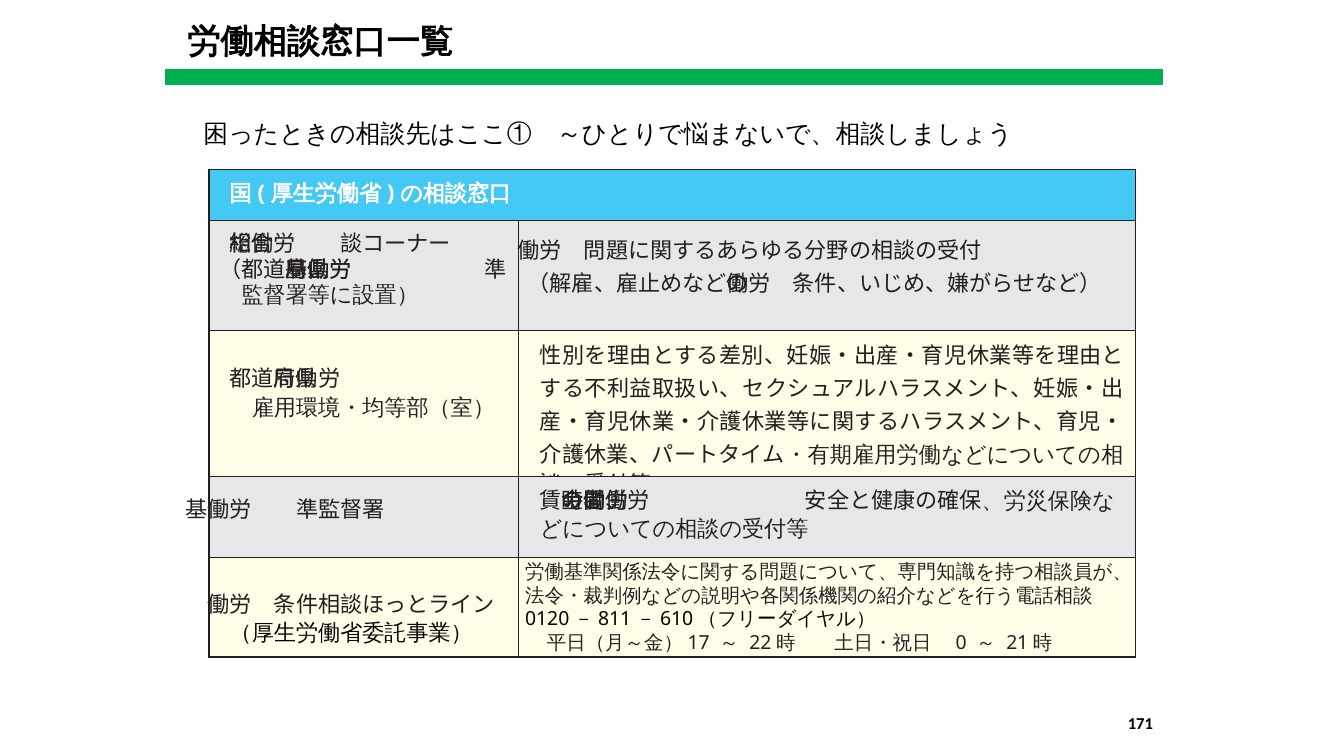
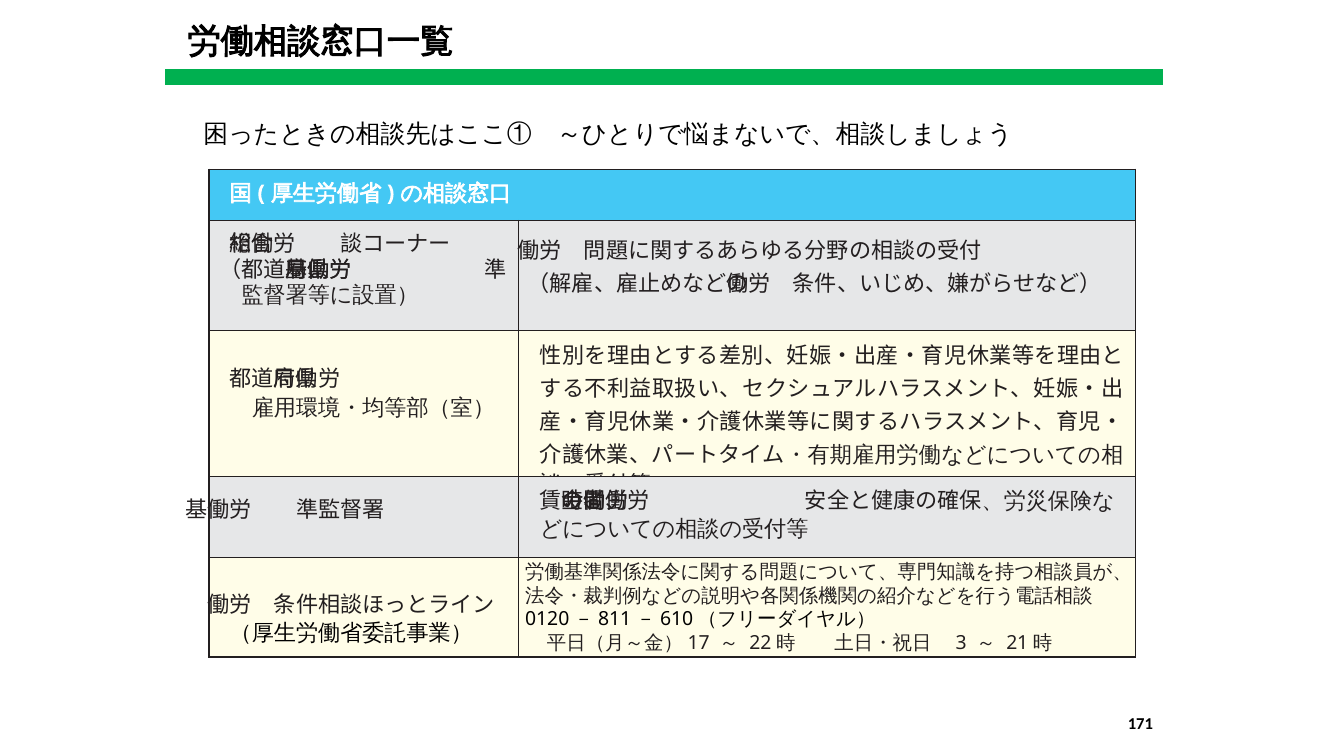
0: 0 -> 3 (961, 643)
